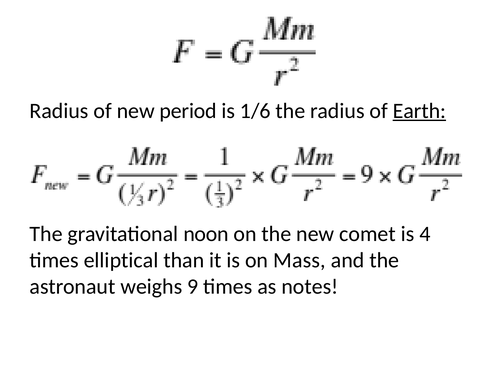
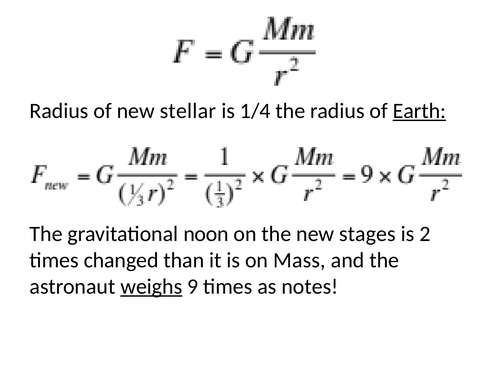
period: period -> stellar (188, 111)
1/6: 1/6 -> 1/4 (255, 111)
comet: comet -> stages (368, 234)
4: 4 -> 2 (425, 234)
elliptical: elliptical -> changed (121, 260)
weighs underline: none -> present (151, 286)
